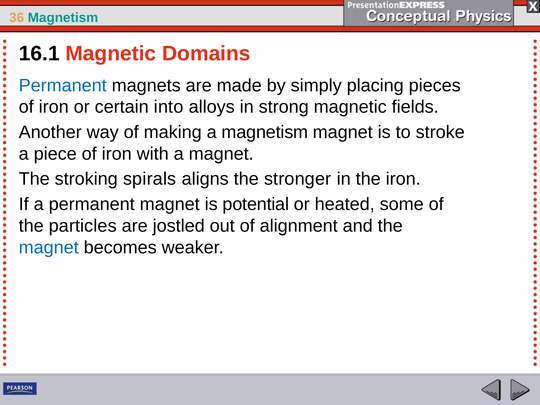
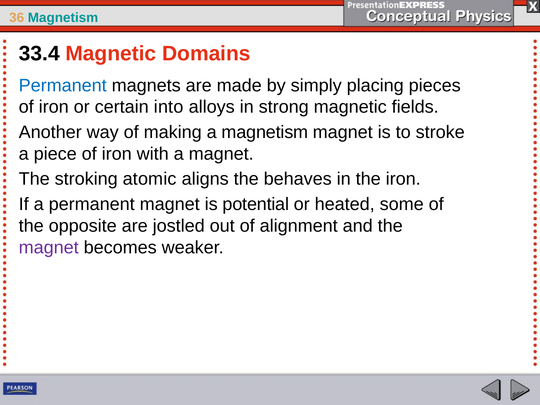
16.1: 16.1 -> 33.4 (39, 54)
spirals: spirals -> atomic (150, 179)
stronger: stronger -> behaves (298, 179)
particles: particles -> opposite (83, 226)
magnet colour: blue -> purple (49, 247)
